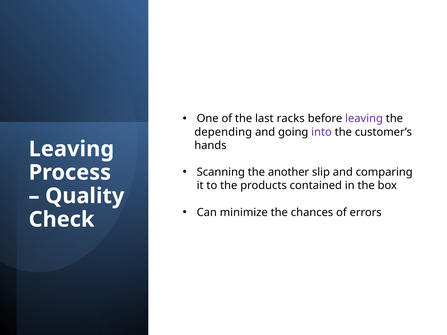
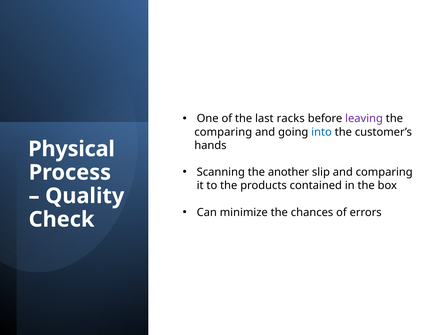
depending: depending -> comparing (223, 132)
into colour: purple -> blue (322, 132)
Leaving: Leaving -> Physical (72, 149)
